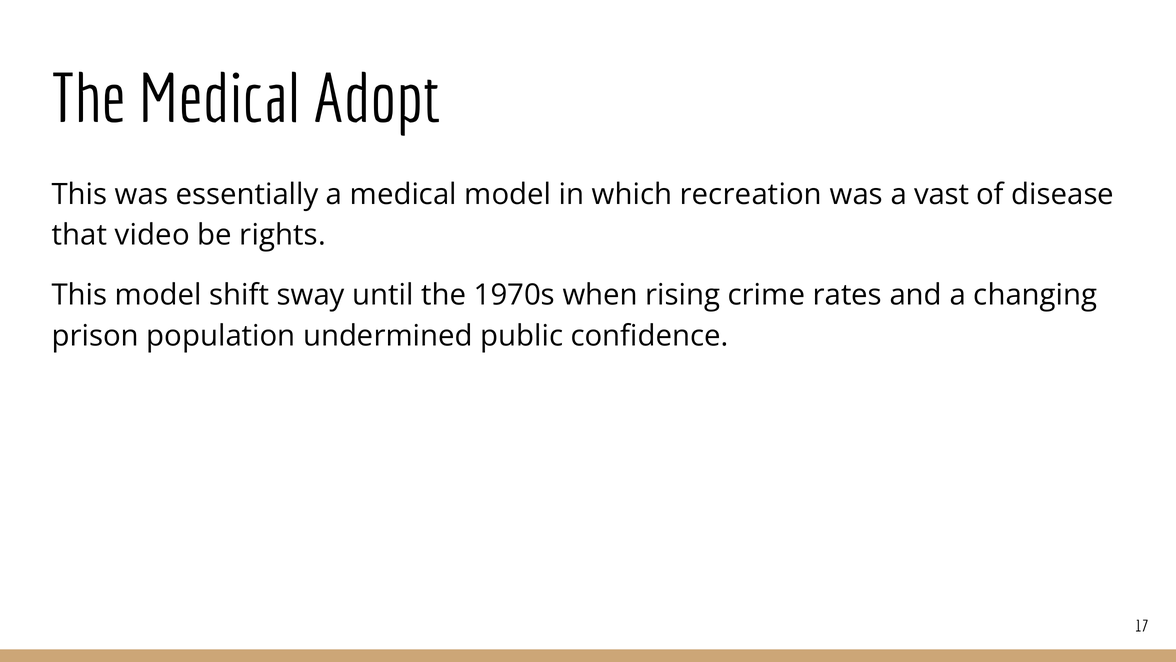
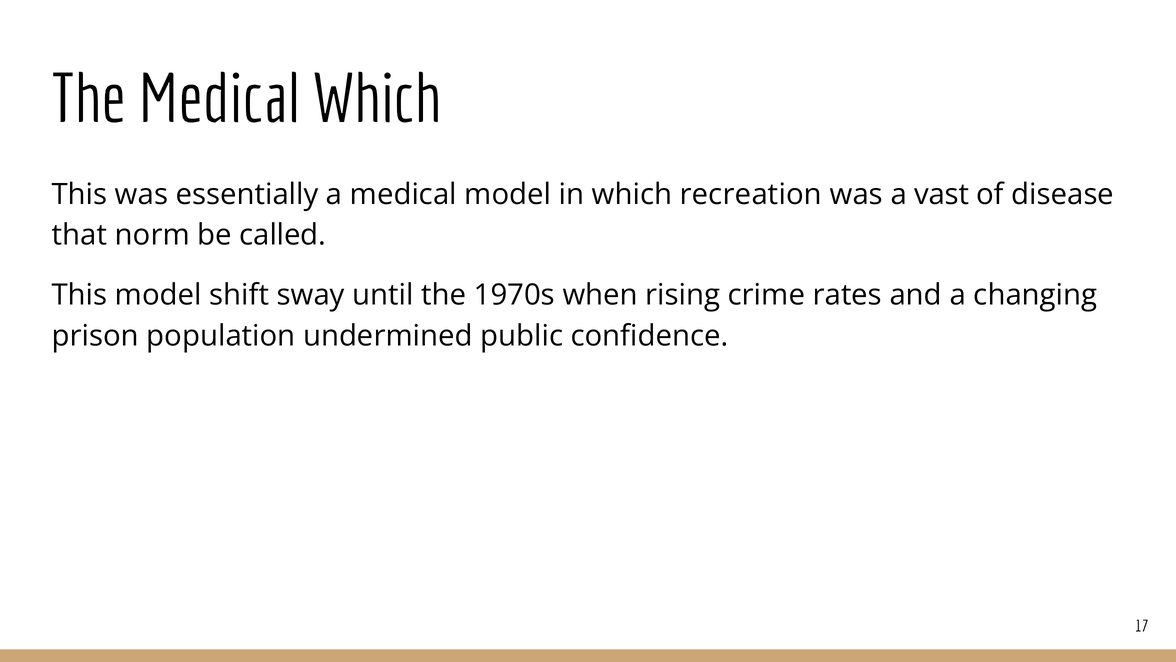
Medical Adopt: Adopt -> Which (377, 99)
video: video -> norm (152, 235)
rights: rights -> called (283, 235)
